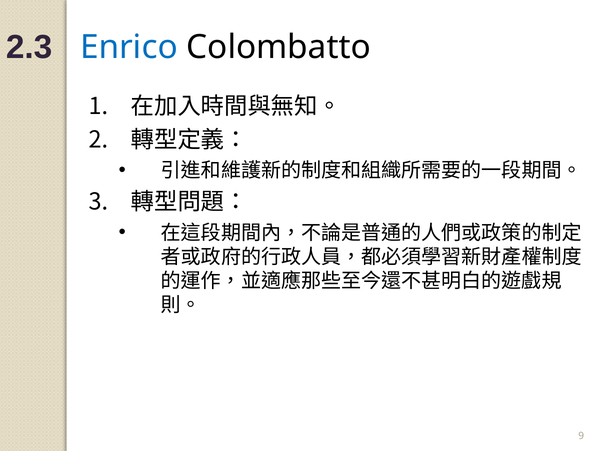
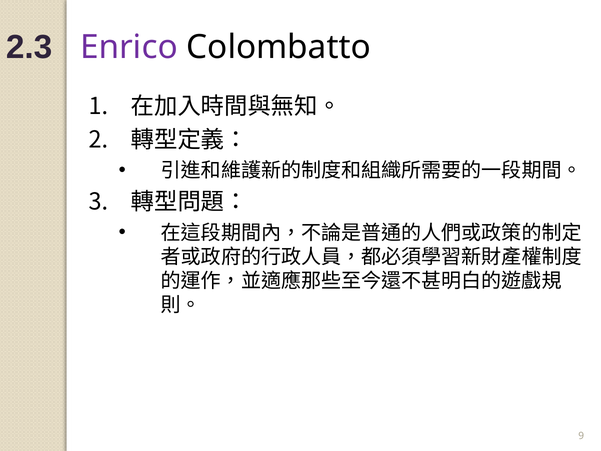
Enrico colour: blue -> purple (129, 47)
